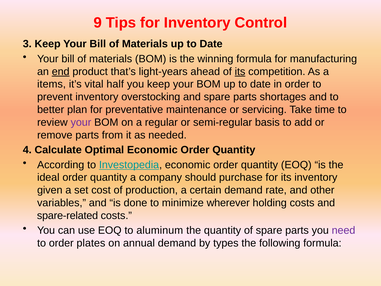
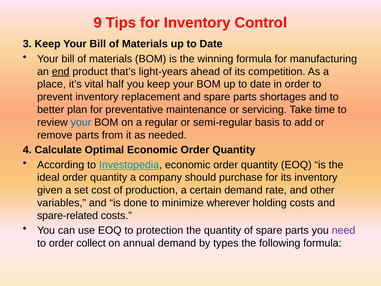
its underline: present -> none (240, 71)
items: items -> place (52, 84)
overstocking: overstocking -> replacement (151, 97)
your colour: purple -> blue (81, 122)
aluminum: aluminum -> protection (160, 230)
plates: plates -> collect (91, 243)
